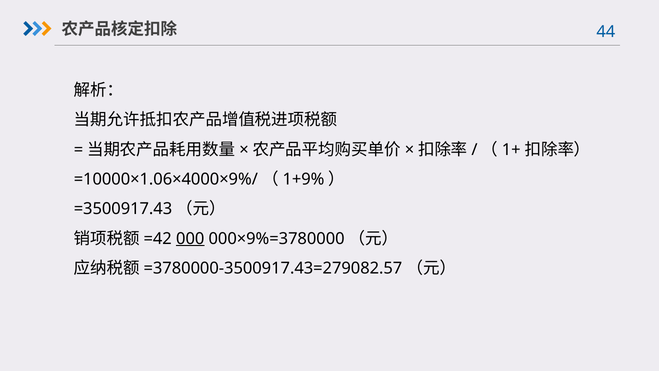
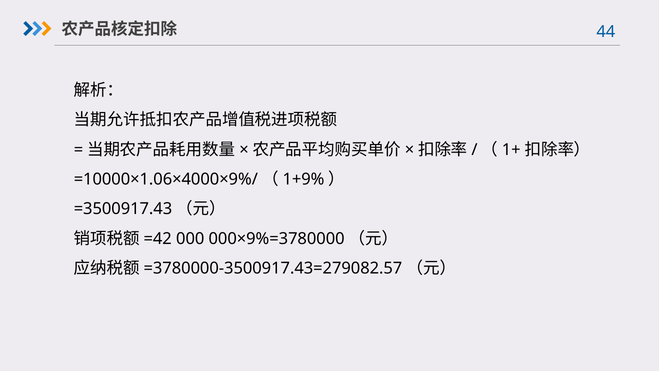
000 underline: present -> none (190, 238)
